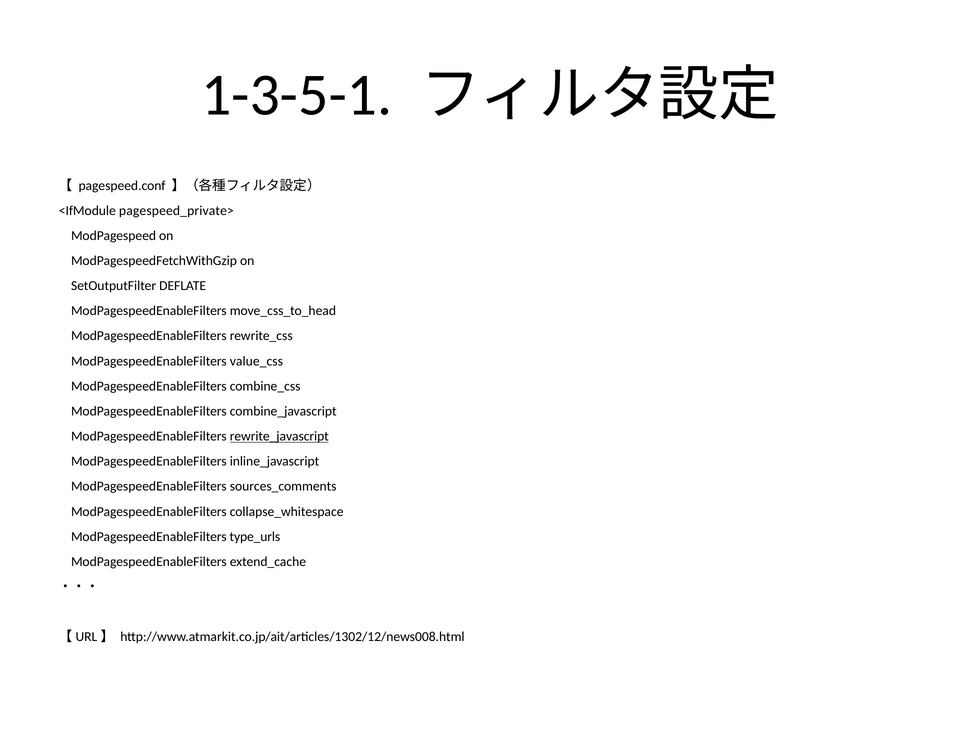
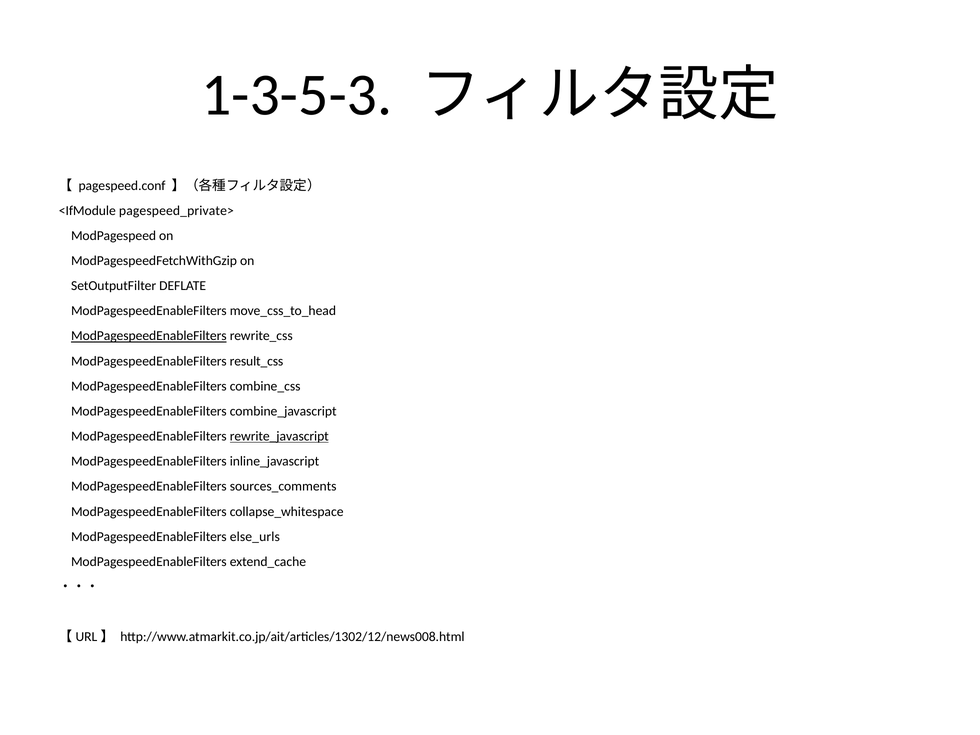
1-3-5-1: 1-3-5-1 -> 1-3-5-3 (297, 95)
ModPagespeedEnableFilters underline: none -> present (149, 336)
value_css: value_css -> result_css (256, 361)
type_urls: type_urls -> else_urls (255, 537)
